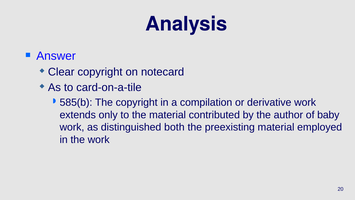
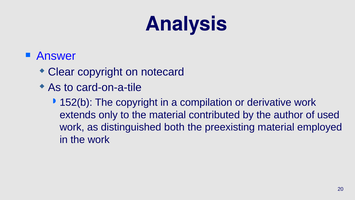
585(b: 585(b -> 152(b (76, 102)
baby: baby -> used (328, 115)
